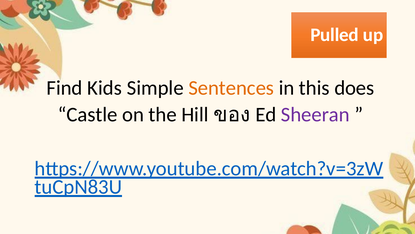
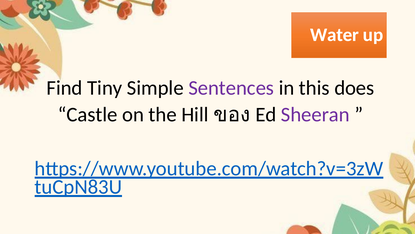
Pulled: Pulled -> Water (335, 35)
Kids: Kids -> Tiny (105, 88)
Sentences colour: orange -> purple (231, 88)
